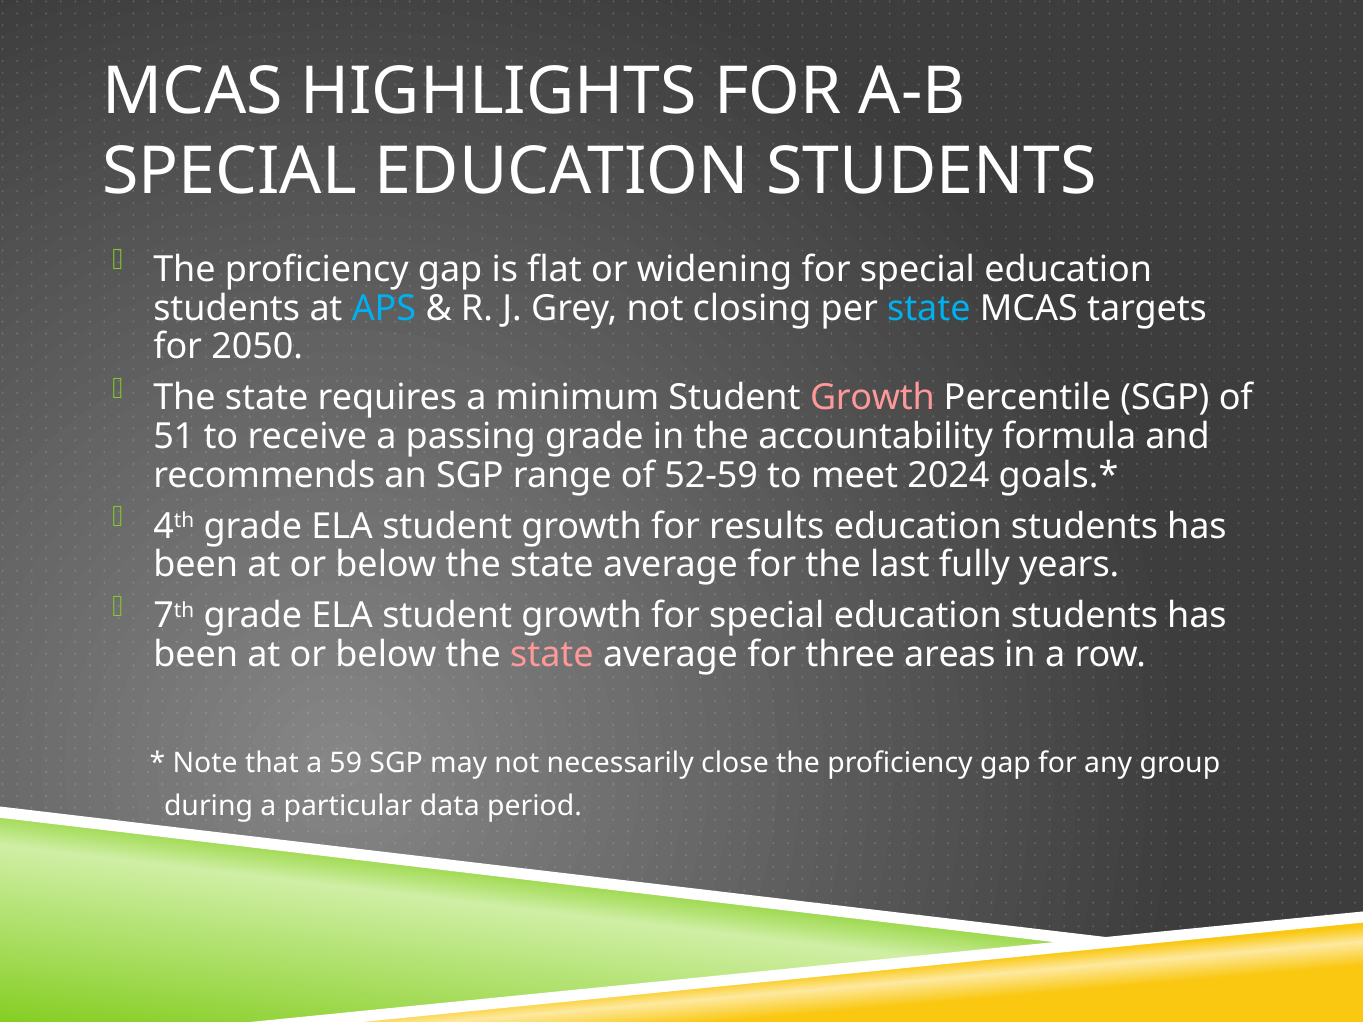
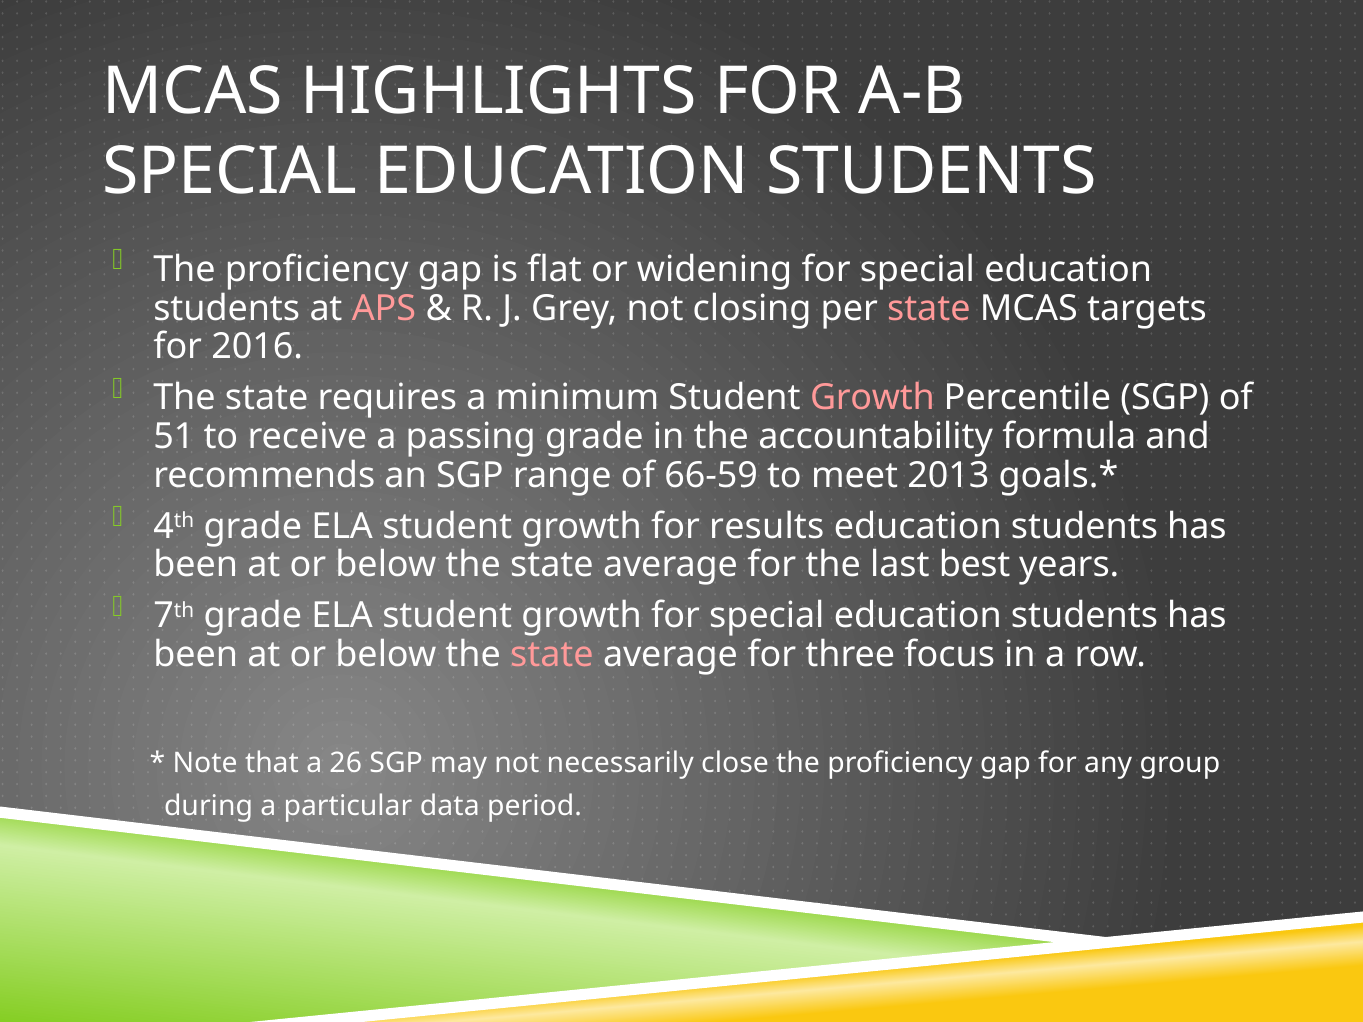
APS colour: light blue -> pink (384, 308)
state colour: light blue -> pink (929, 308)
2050: 2050 -> 2016 (257, 347)
52-59: 52-59 -> 66-59 (711, 476)
2024: 2024 -> 2013 (948, 476)
fully: fully -> best (975, 565)
areas: areas -> focus (950, 655)
59: 59 -> 26 (346, 763)
